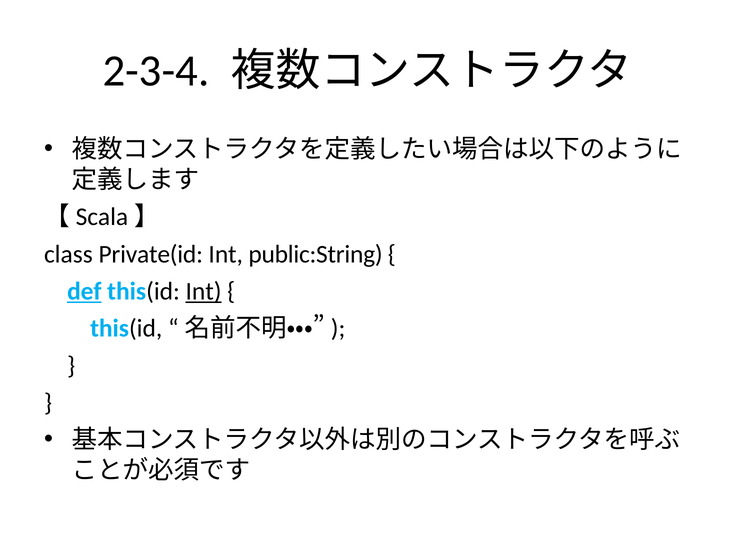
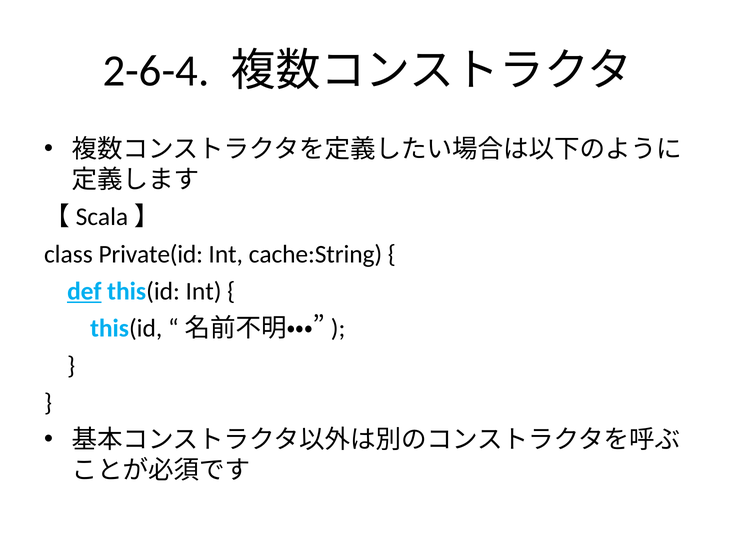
2-3-4: 2-3-4 -> 2-6-4 (156, 71)
public:String: public:String -> cache:String (315, 254)
Int underline: present -> none (204, 291)
